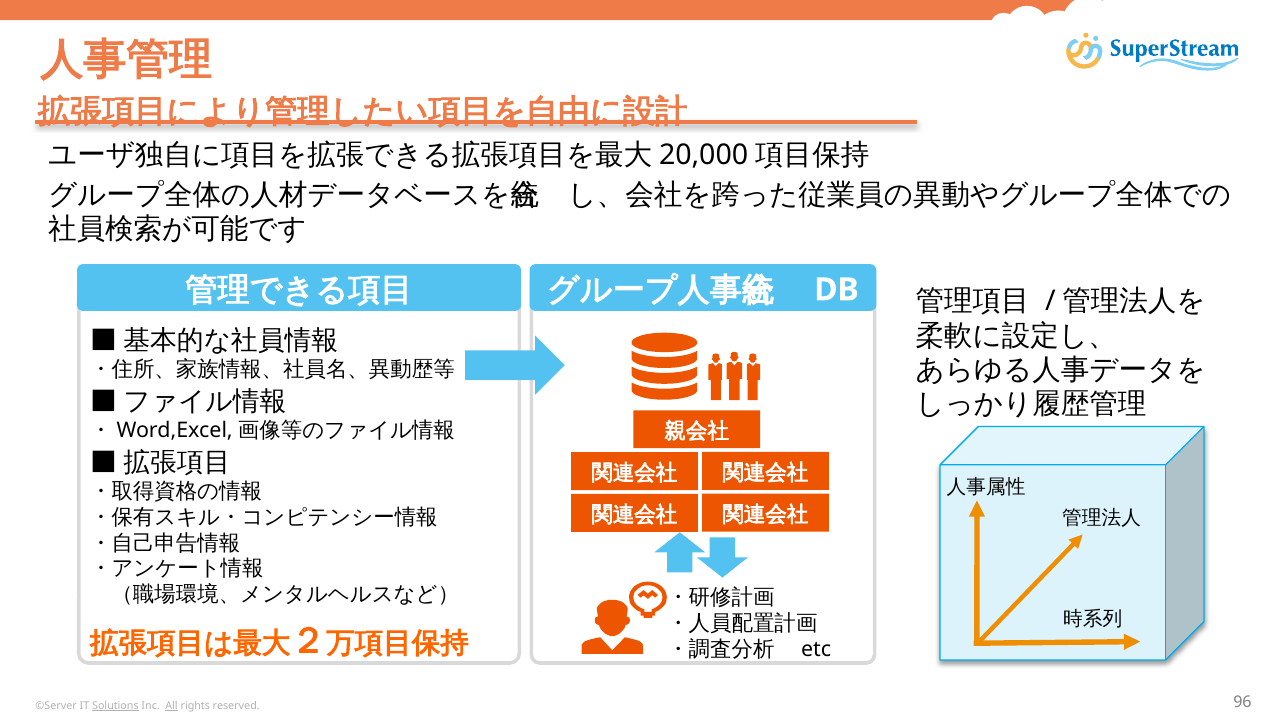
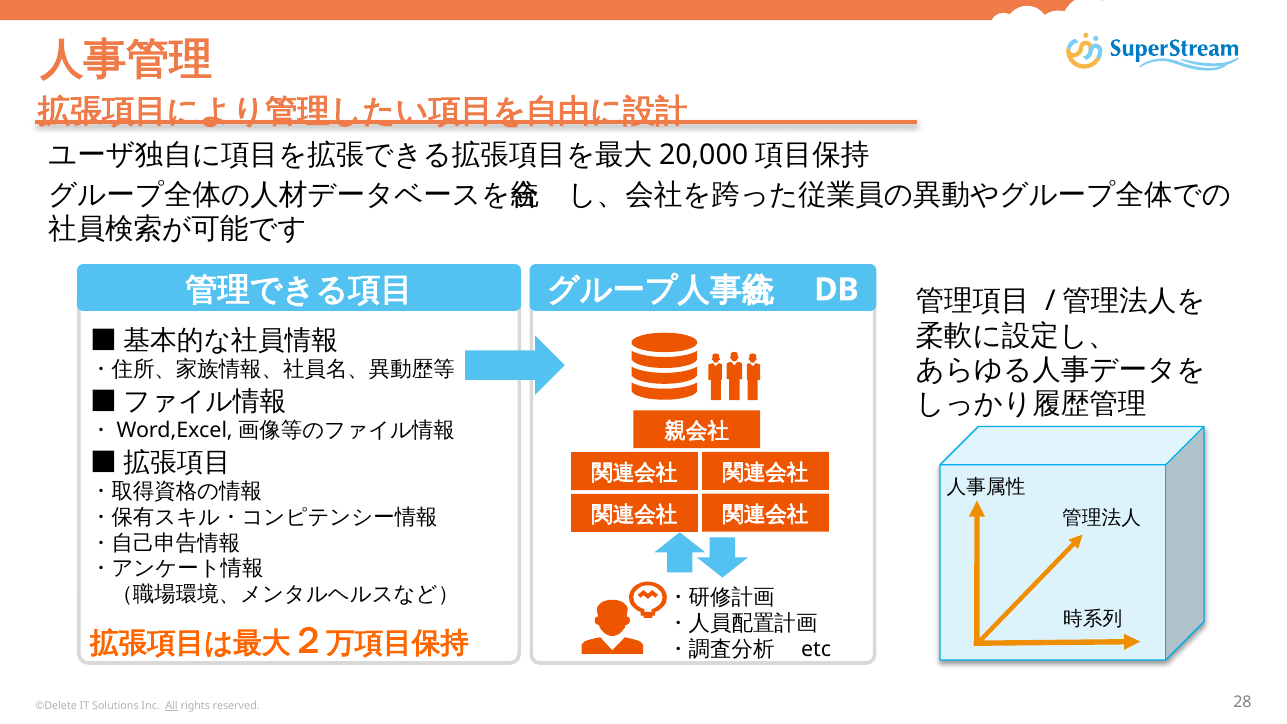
©Server: ©Server -> ©Delete (56, 706)
Solutions underline: present -> none (115, 706)
96: 96 -> 28 (1242, 702)
